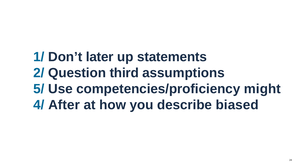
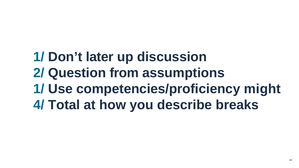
statements: statements -> discussion (172, 57)
third: third -> from (124, 73)
5/: 5/ -> 1/ (39, 89)
After: After -> Total (64, 105)
biased: biased -> breaks (237, 105)
